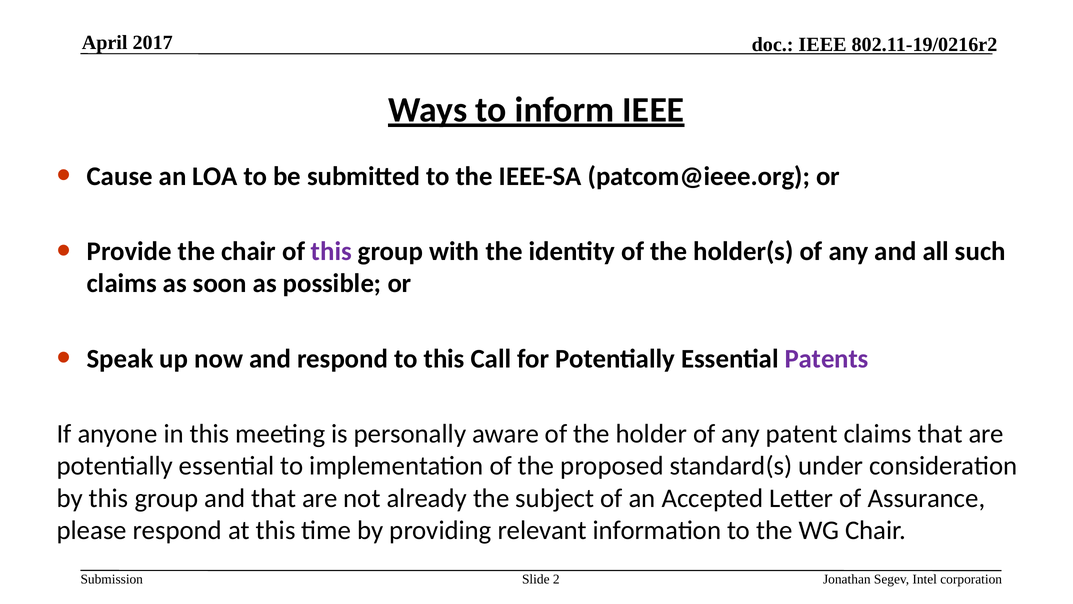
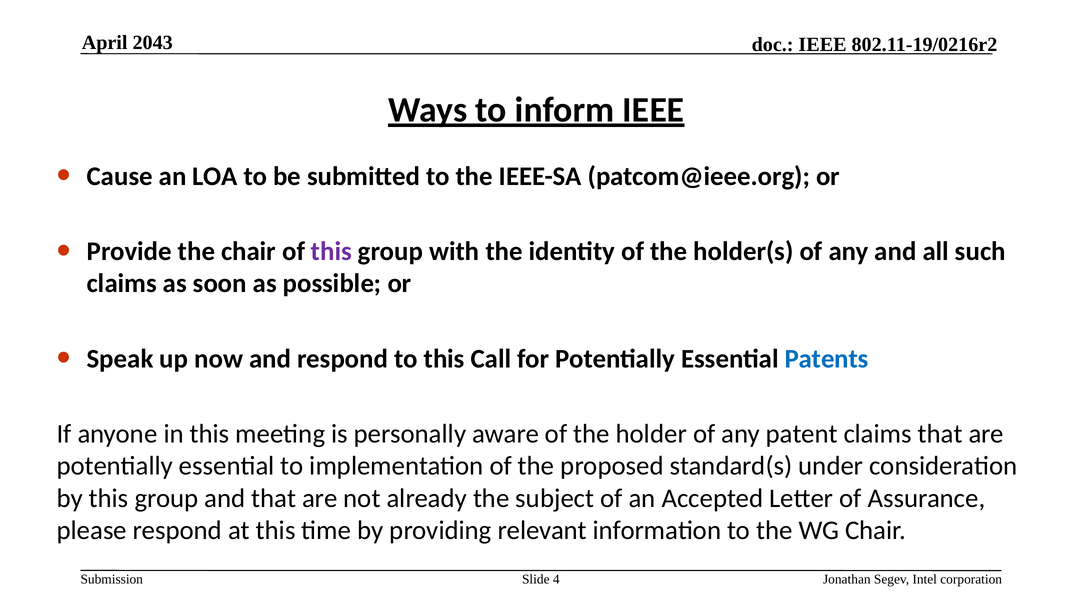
2017: 2017 -> 2043 (153, 43)
Patents colour: purple -> blue (827, 359)
2: 2 -> 4 (556, 579)
